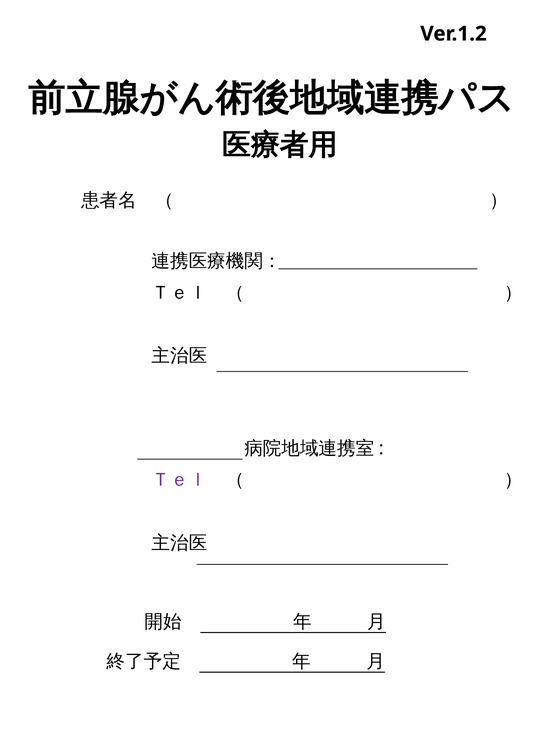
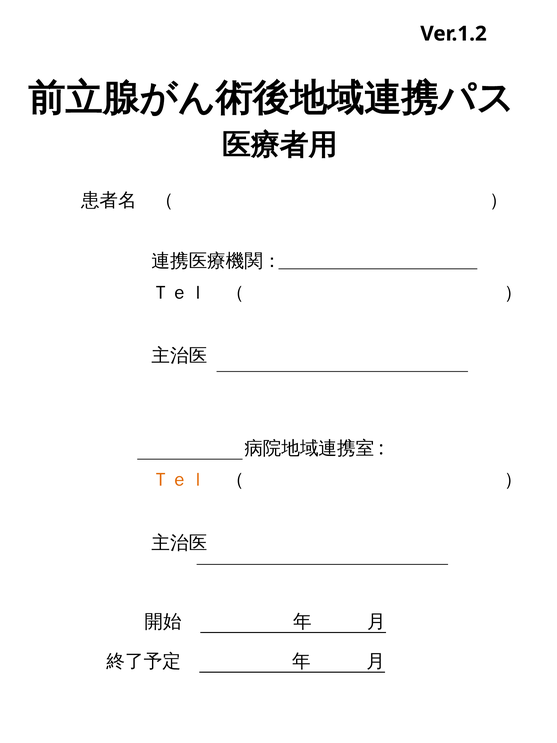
Ｔｅｌ colour: purple -> orange (179, 480)
